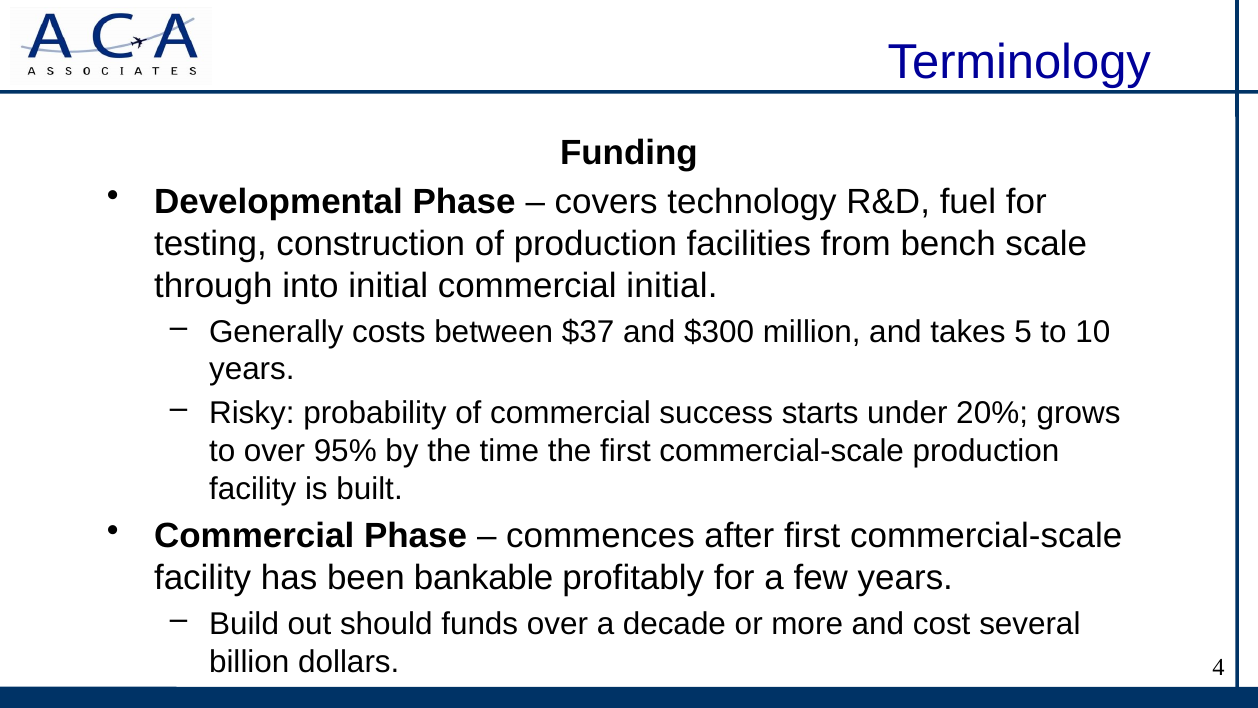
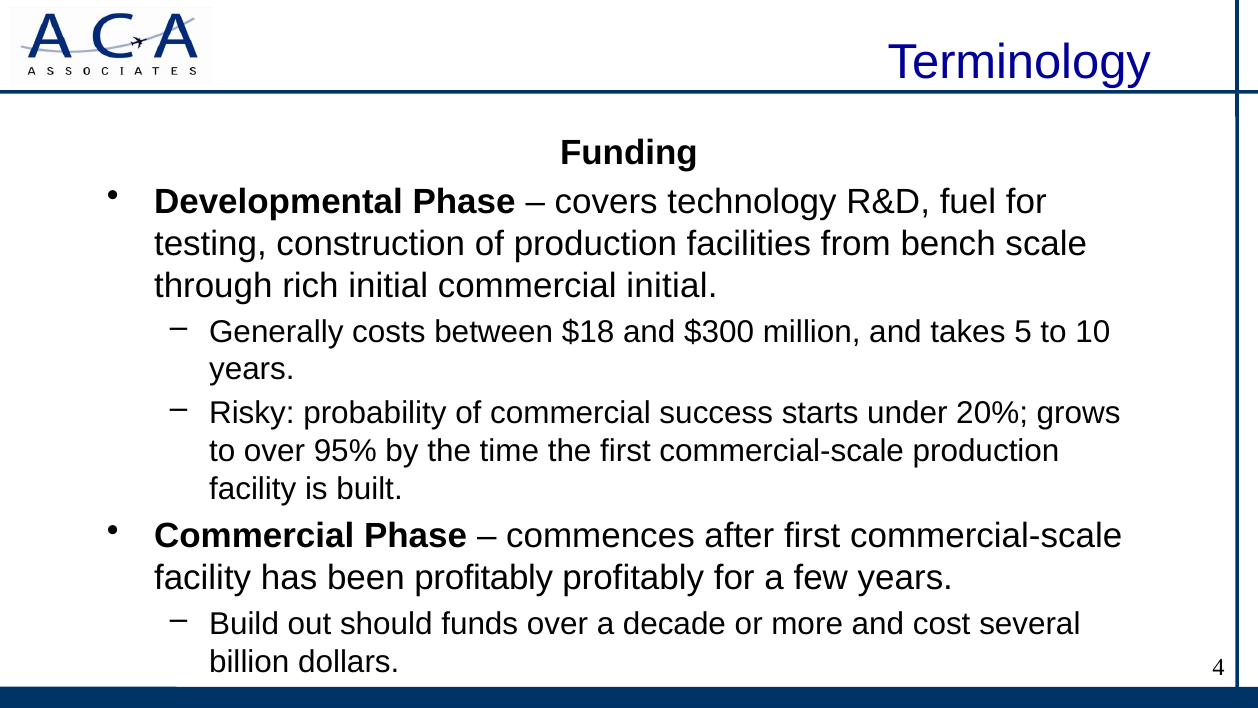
into: into -> rich (310, 286)
$37: $37 -> $18 (588, 332)
been bankable: bankable -> profitably (484, 578)
